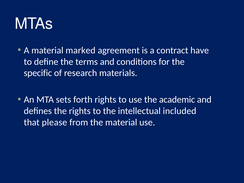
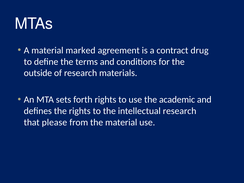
have: have -> drug (200, 50)
specific: specific -> outside (38, 73)
intellectual included: included -> research (180, 111)
